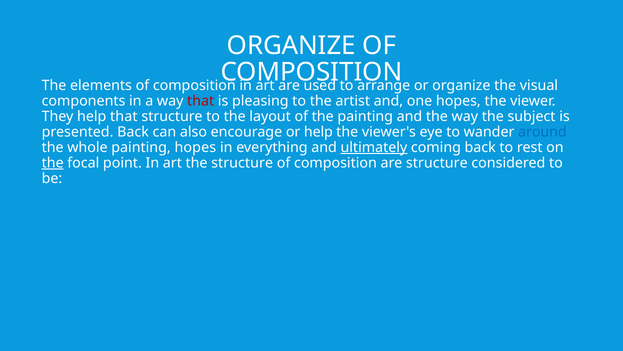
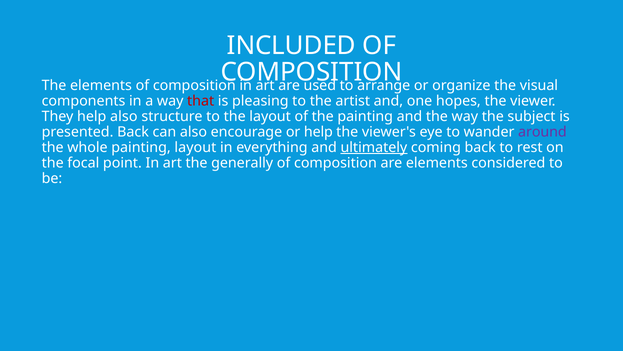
ORGANIZE: ORGANIZE -> INCLUDED (291, 46)
help that: that -> also (124, 116)
around colour: blue -> purple (542, 132)
painting hopes: hopes -> layout (195, 147)
the underline: present -> none (53, 163)
the structure: structure -> generally (242, 163)
are structure: structure -> elements (437, 163)
